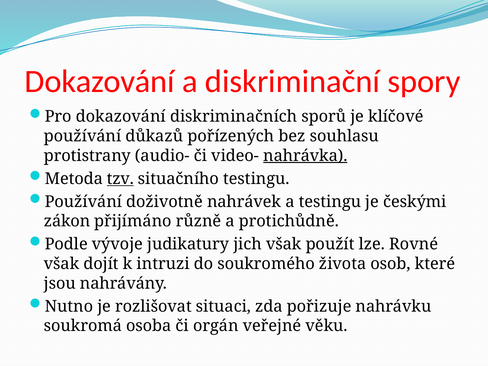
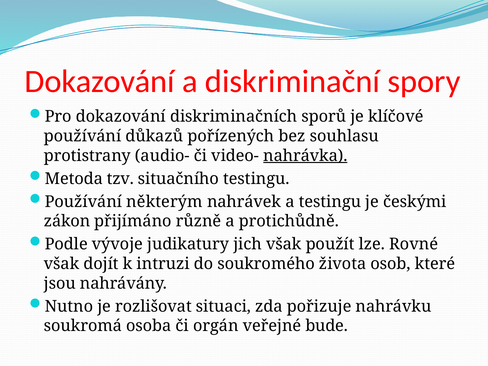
tzv underline: present -> none (120, 179)
doživotně: doživotně -> některým (164, 202)
věku: věku -> bude (327, 326)
